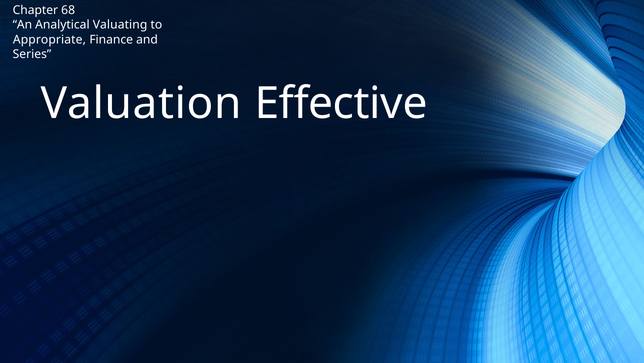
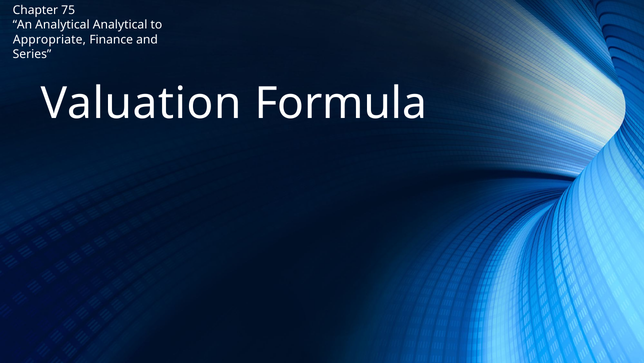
68: 68 -> 75 (68, 10)
Analytical Valuating: Valuating -> Analytical (120, 25)
Effective: Effective -> Formula (341, 103)
